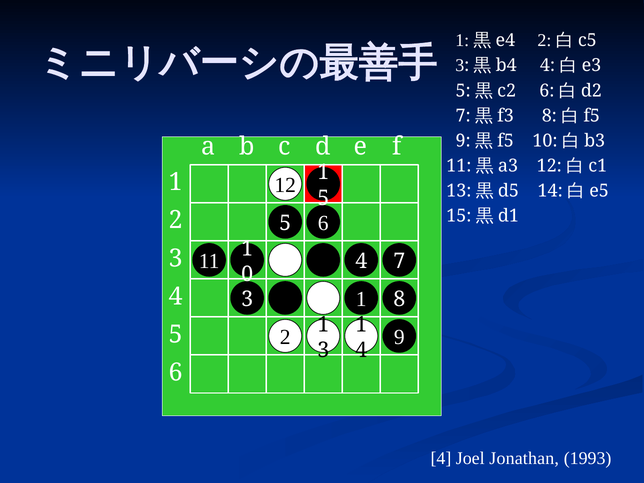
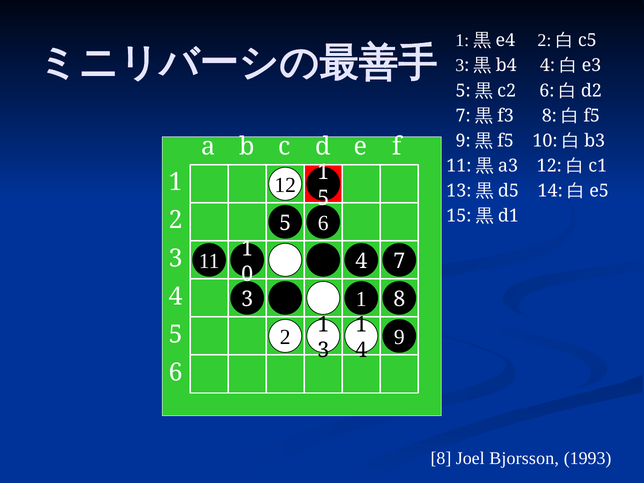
4: 4 -> 8 (441, 458)
Jonathan: Jonathan -> Bjorsson (524, 458)
